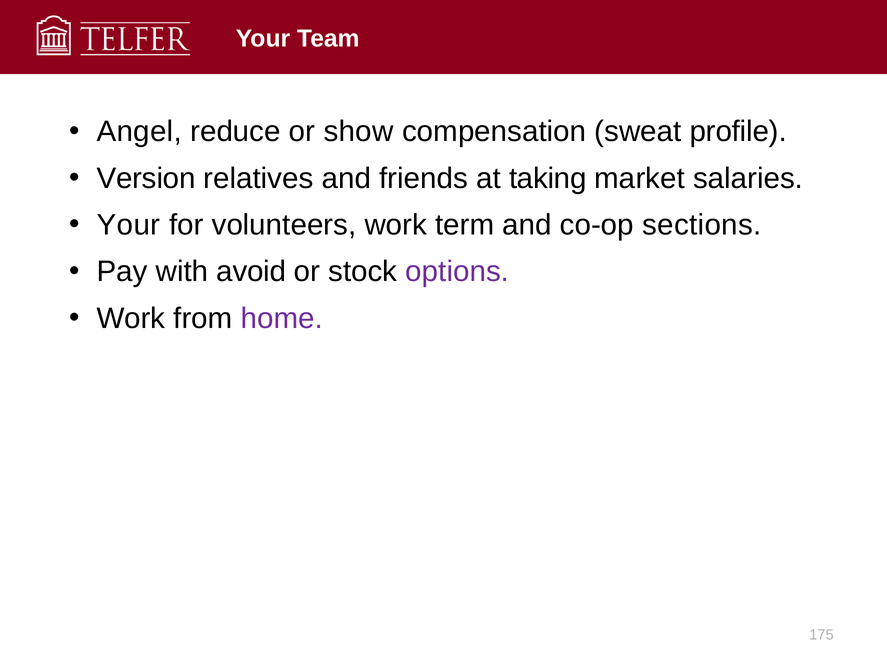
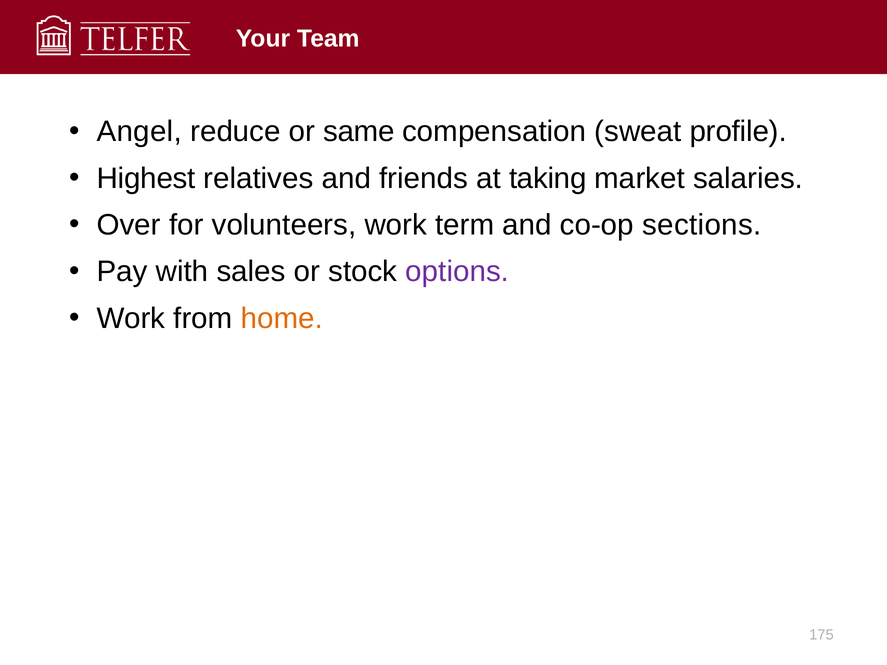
show: show -> same (359, 132)
Version: Version -> Highest (146, 178)
Your: Your -> Over (129, 225)
avoid: avoid -> sales (251, 272)
home colour: purple -> orange (282, 318)
